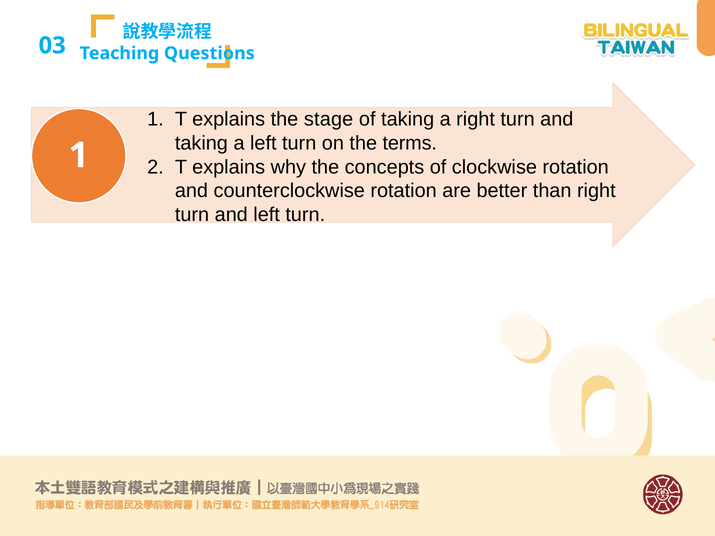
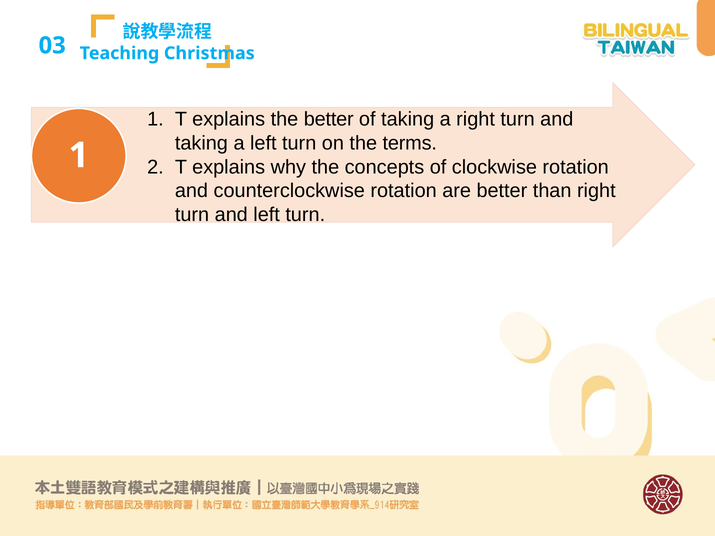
Questions: Questions -> Christmas (209, 53)
the stage: stage -> better (329, 119)
